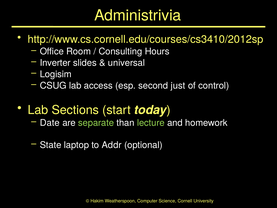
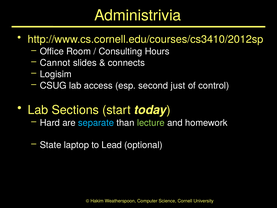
Inverter: Inverter -> Cannot (55, 63)
universal: universal -> connects (126, 63)
Date: Date -> Hard (50, 123)
separate colour: light green -> light blue (96, 123)
Addr: Addr -> Lead (112, 145)
